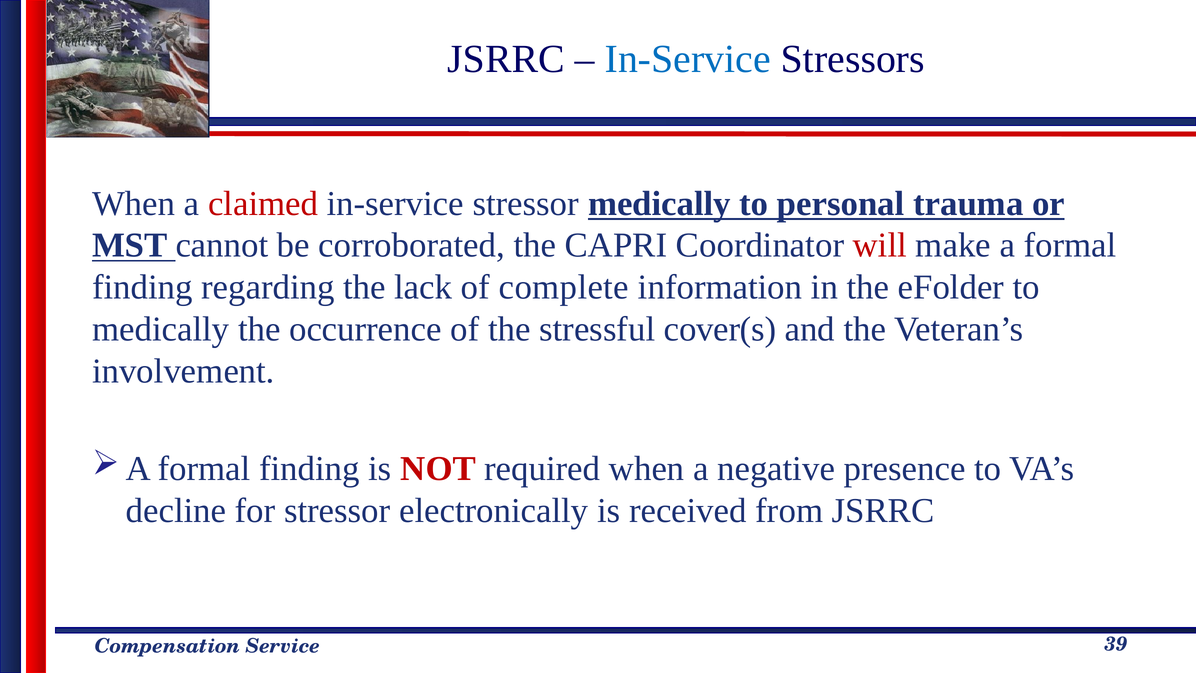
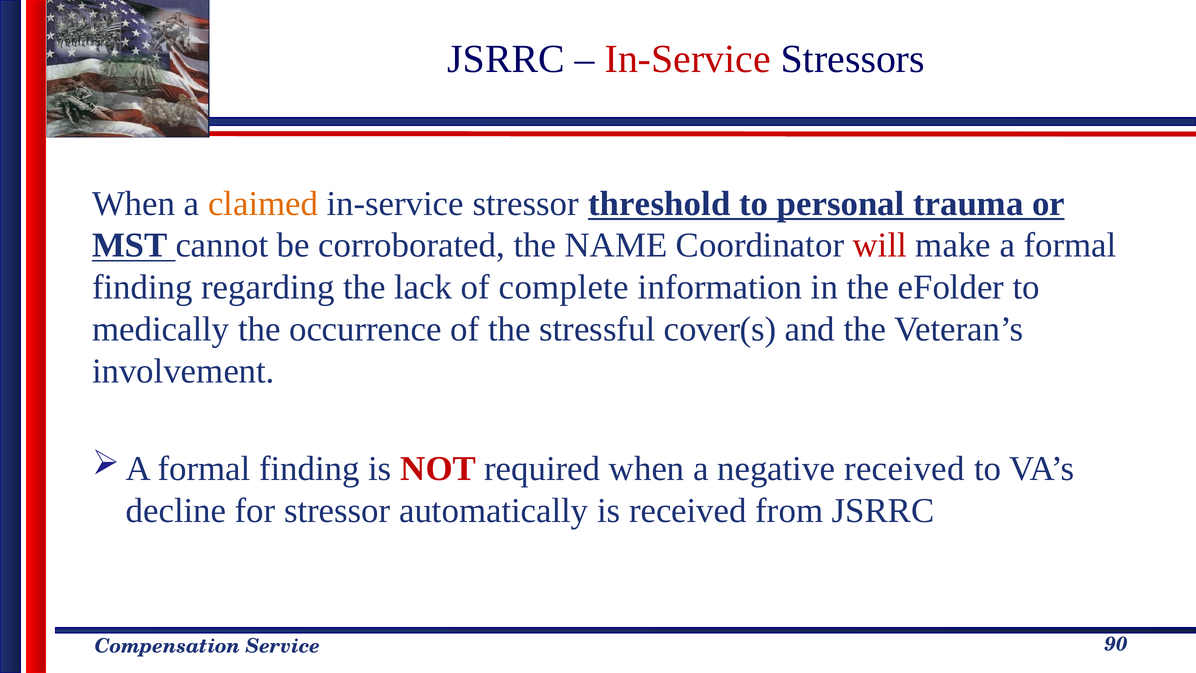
In-Service colour: blue -> red (688, 59)
claimed colour: red -> orange (263, 203)
stressor medically: medically -> threshold (659, 203)
CAPRI: CAPRI -> NAME (616, 245)
negative presence: presence -> received (904, 469)
electronically: electronically -> automatically (494, 511)
39: 39 -> 90 (1116, 644)
